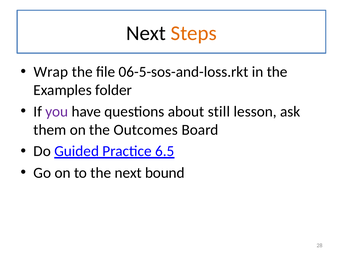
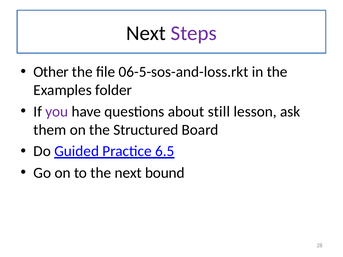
Steps colour: orange -> purple (194, 33)
Wrap: Wrap -> Other (51, 72)
Outcomes: Outcomes -> Structured (146, 130)
